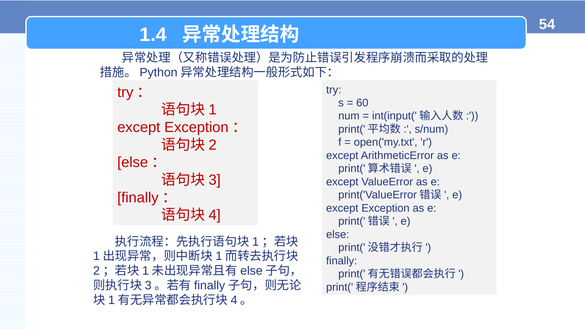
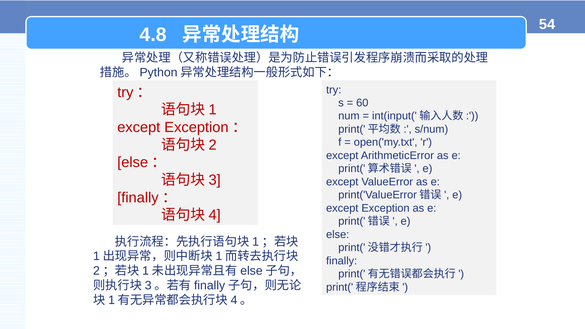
1.4: 1.4 -> 4.8 (153, 35)
